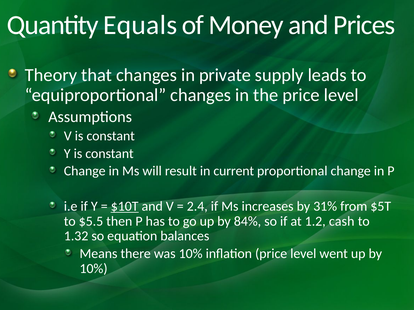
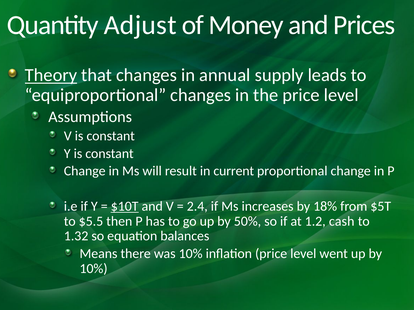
Equals: Equals -> Adjust (140, 25)
Theory underline: none -> present (51, 75)
private: private -> annual (225, 75)
31%: 31% -> 18% (325, 207)
84%: 84% -> 50% (248, 222)
